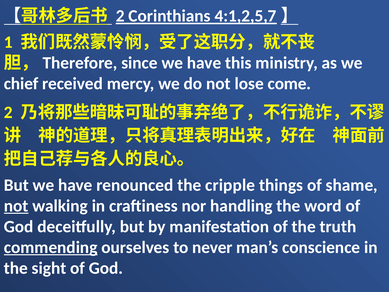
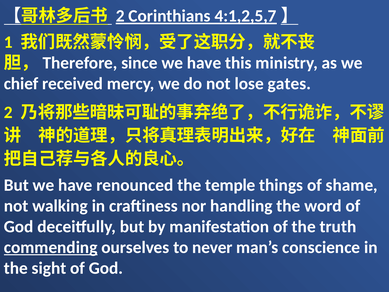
come: come -> gates (289, 84)
cripple: cripple -> temple (230, 185)
not underline: present -> none (16, 206)
